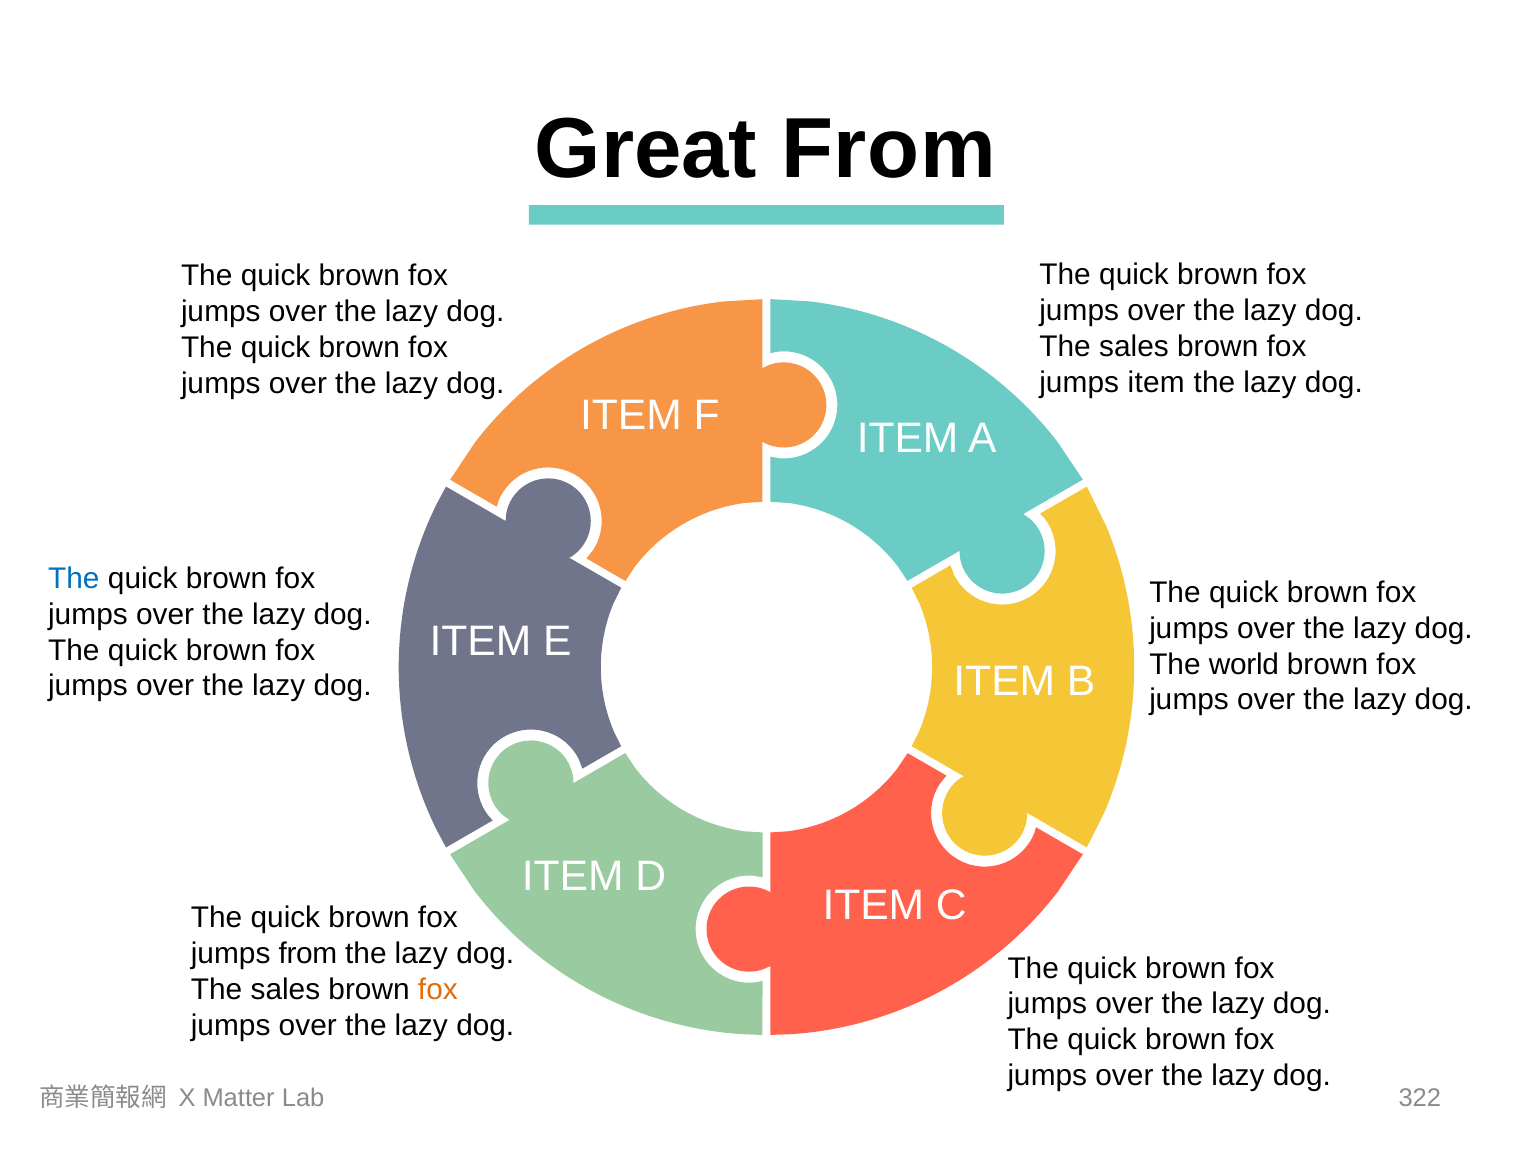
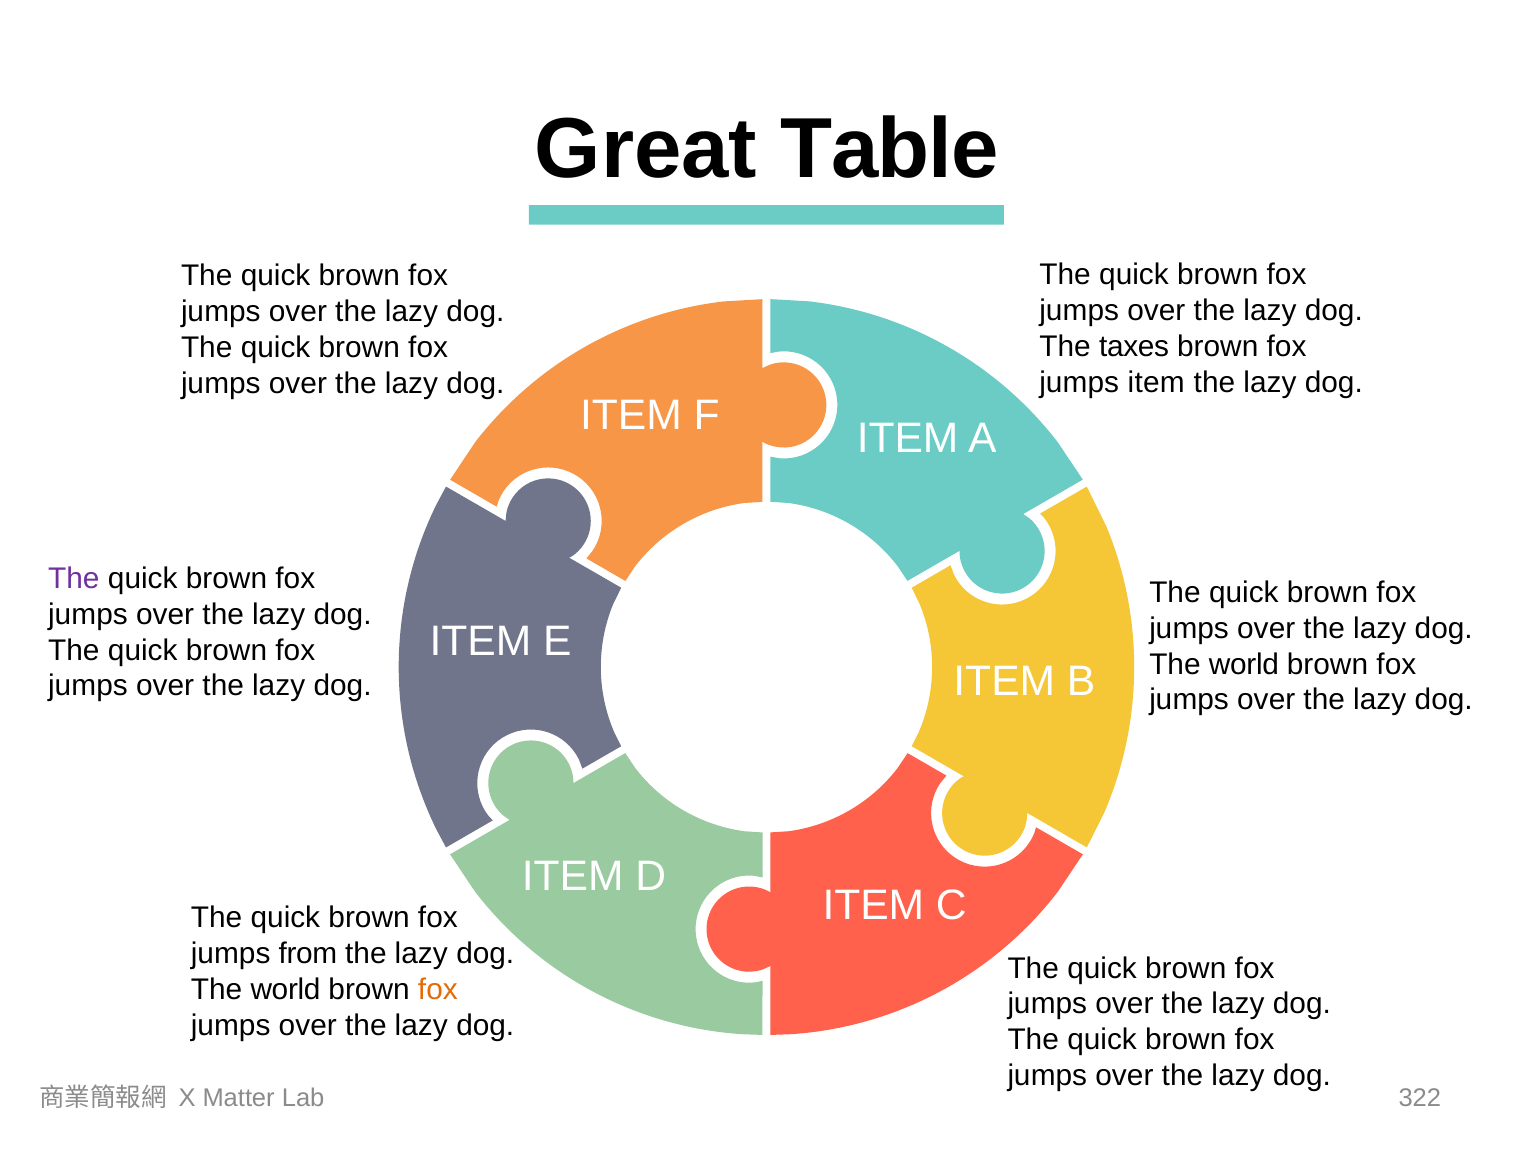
Great From: From -> Table (890, 149)
sales: sales -> taxes (1134, 347)
The colour: blue -> purple (74, 578)
sales: sales -> world (286, 989)
